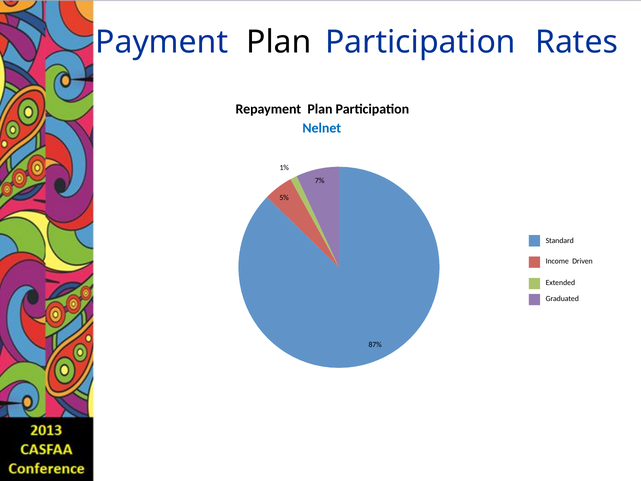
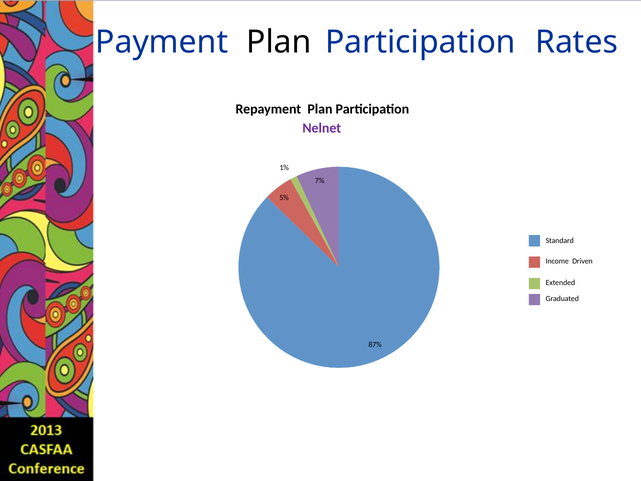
Nelnet colour: blue -> purple (322, 128)
